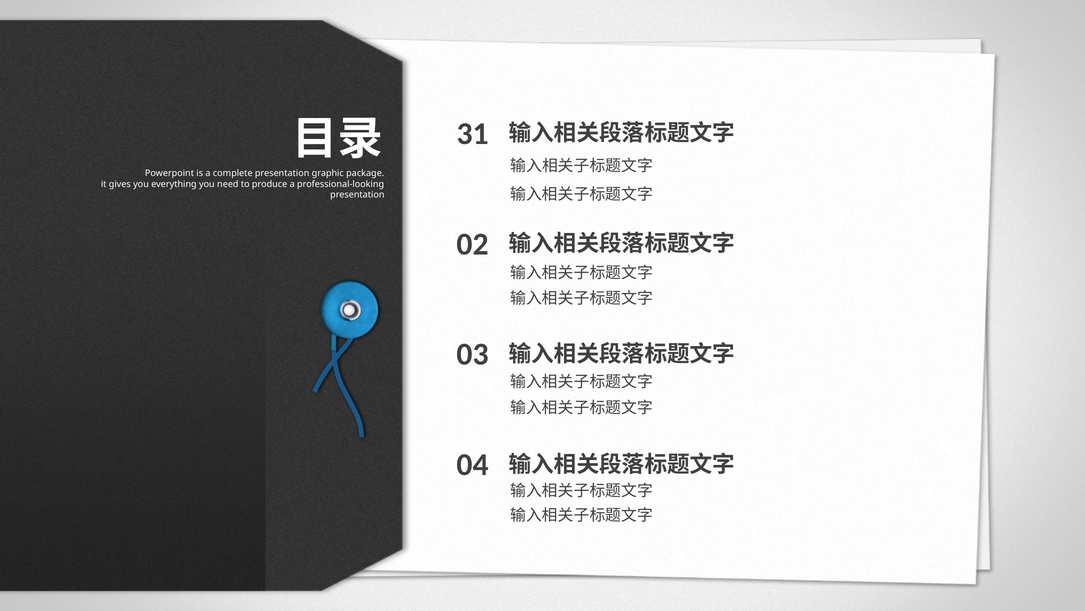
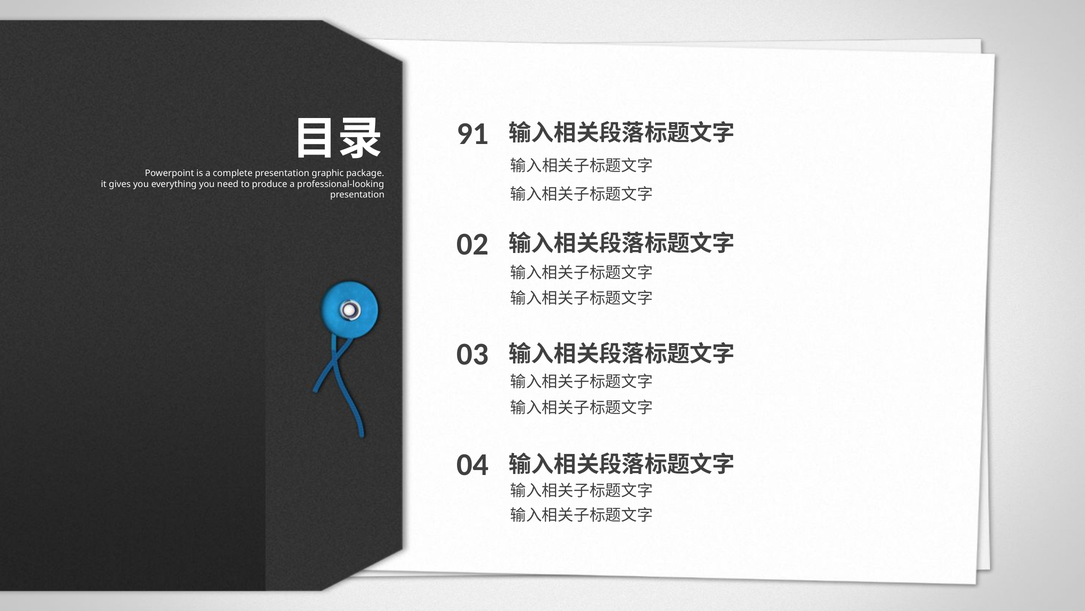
31: 31 -> 91 (473, 133)
